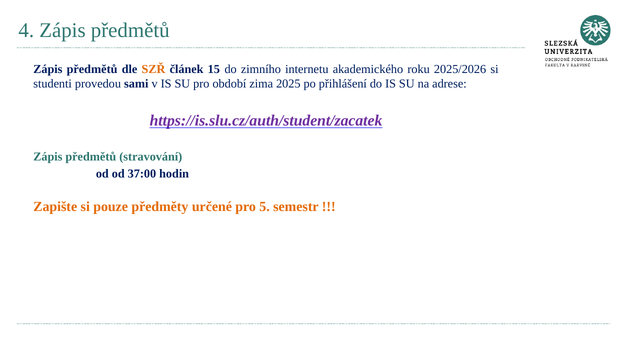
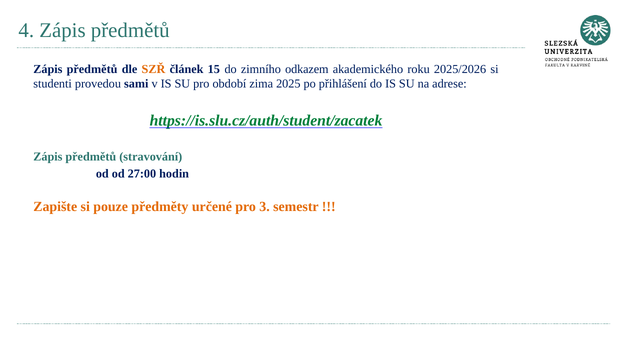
internetu: internetu -> odkazem (307, 69)
https://is.slu.cz/auth/student/zacatek colour: purple -> green (266, 121)
37:00: 37:00 -> 27:00 (142, 174)
5: 5 -> 3 (265, 207)
